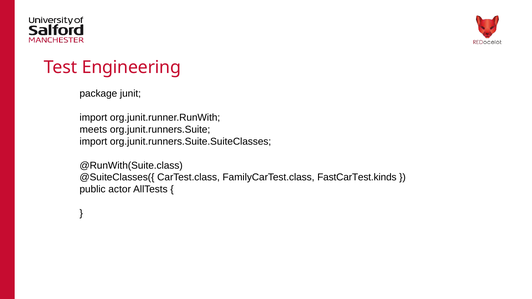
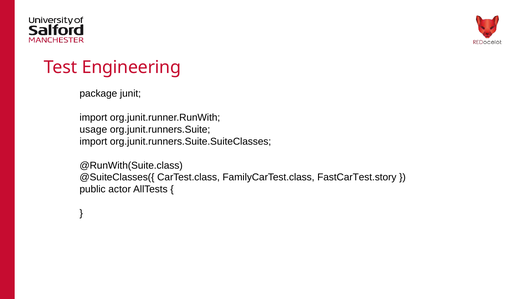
meets: meets -> usage (93, 130)
FastCarTest.kinds: FastCarTest.kinds -> FastCarTest.story (357, 178)
